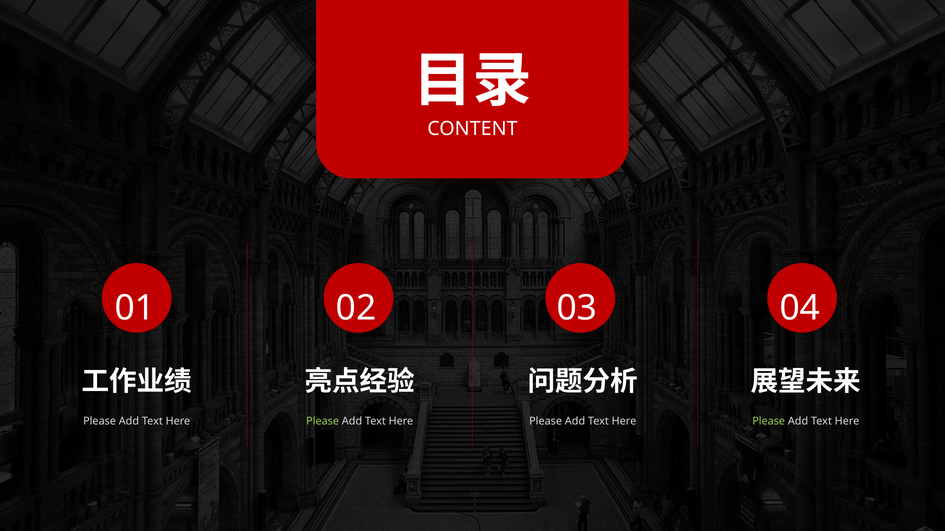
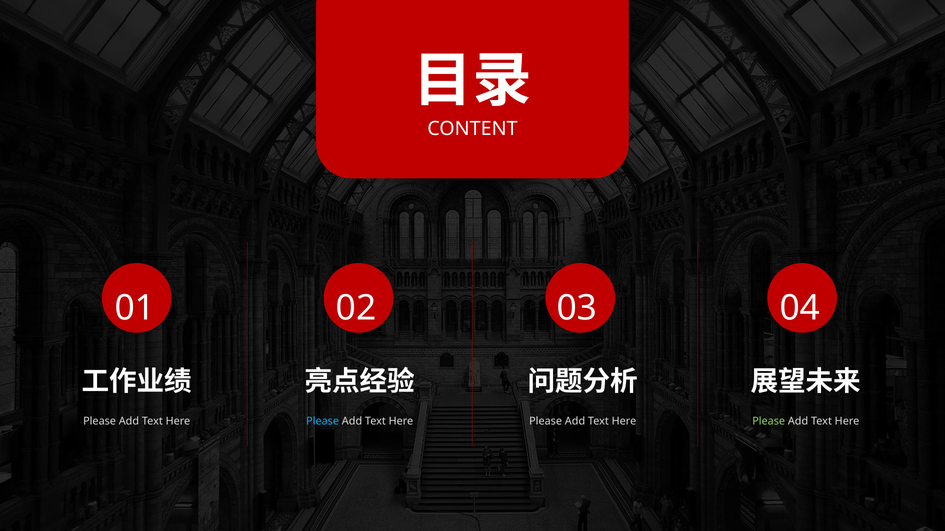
Please colour: light green -> light blue (323, 422)
